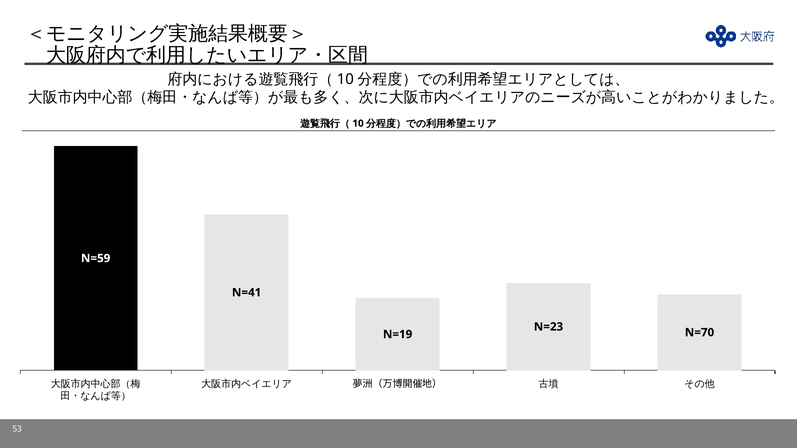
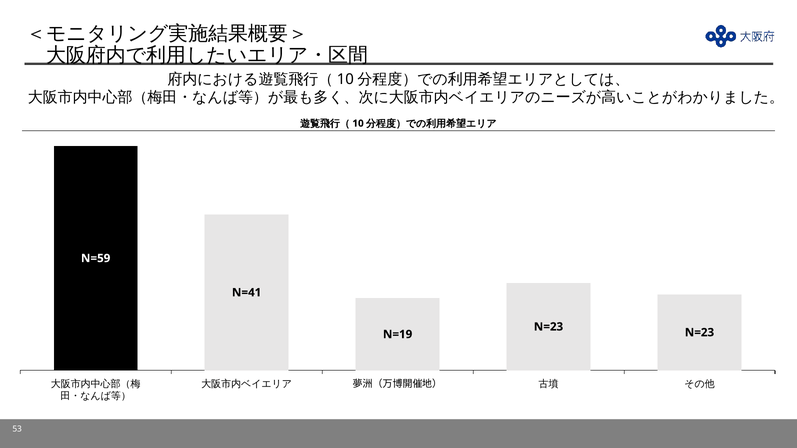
N=70: N=70 -> N=23 (699, 333)
